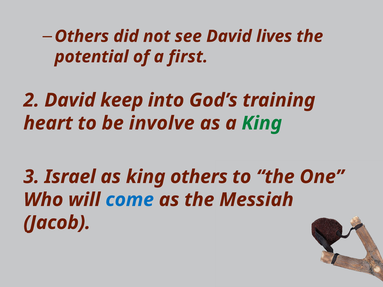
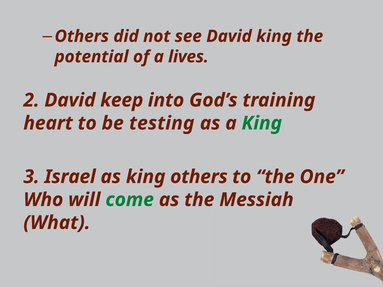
David lives: lives -> king (274, 36)
first: first -> lives (188, 57)
involve: involve -> testing (162, 123)
come colour: blue -> green (130, 200)
Jacob: Jacob -> What (57, 223)
